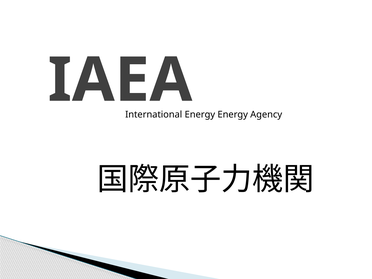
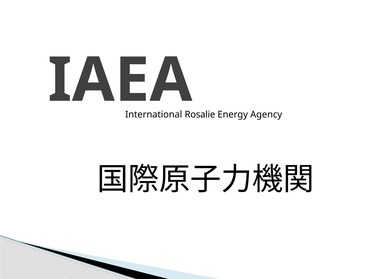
Energy: Energy -> Rosalie (200, 115)
